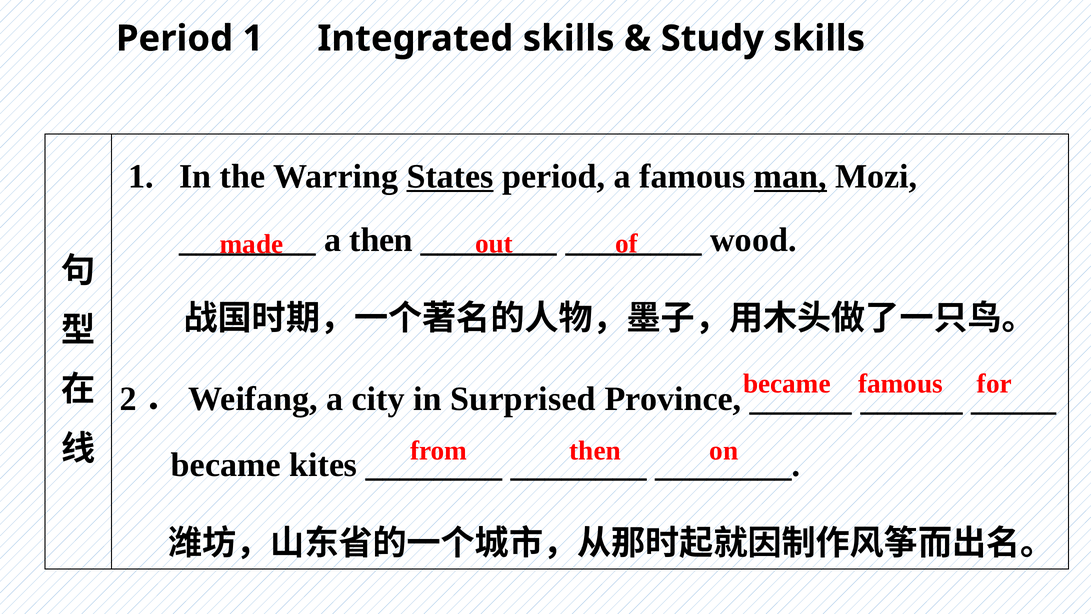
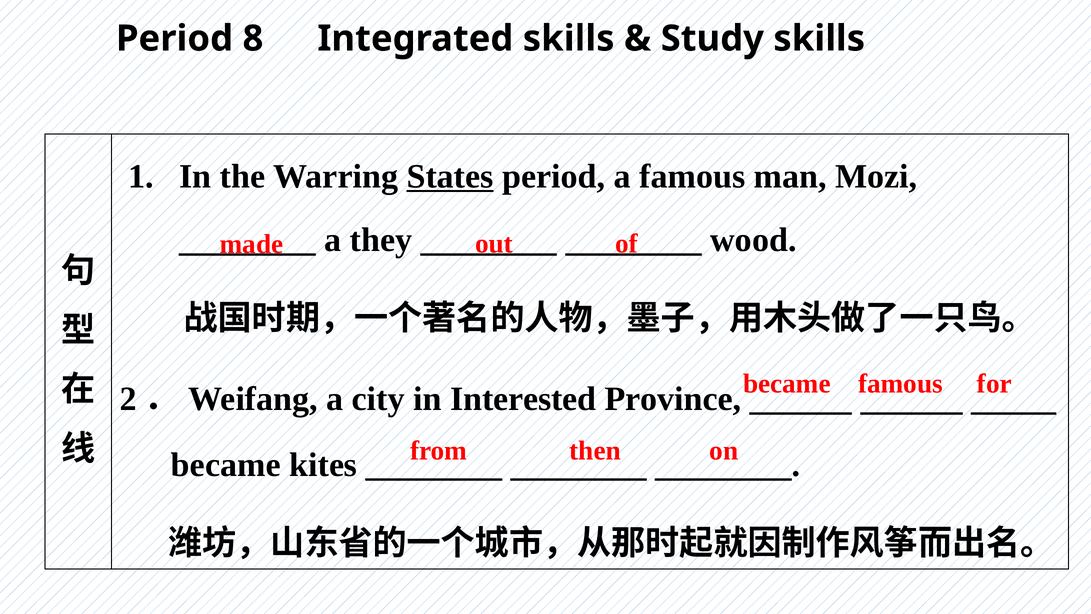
Period 1: 1 -> 8 (253, 39)
man underline: present -> none (790, 176)
a then: then -> they (381, 240)
Surprised: Surprised -> Interested (523, 399)
